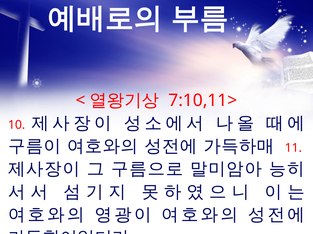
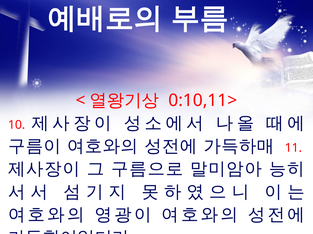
7:10,11>: 7:10,11> -> 0:10,11> (203, 101)
